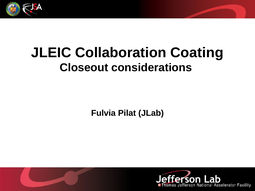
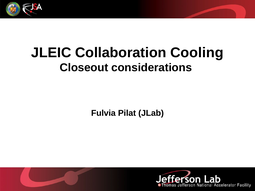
Coating: Coating -> Cooling (197, 53)
